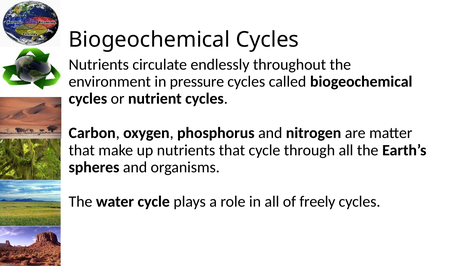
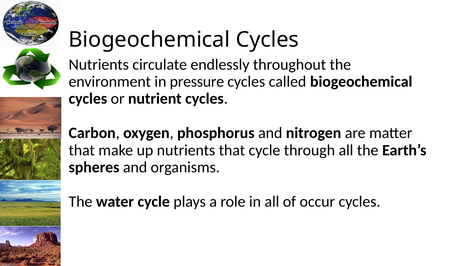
freely: freely -> occur (317, 202)
